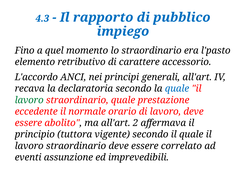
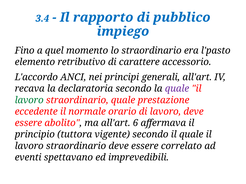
4.3: 4.3 -> 3.4 (42, 19)
quale colour: blue -> purple (177, 89)
2: 2 -> 6 (135, 123)
assunzione: assunzione -> spettavano (68, 158)
